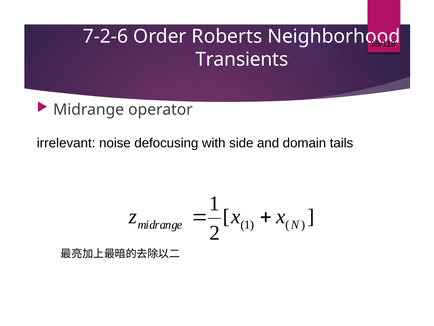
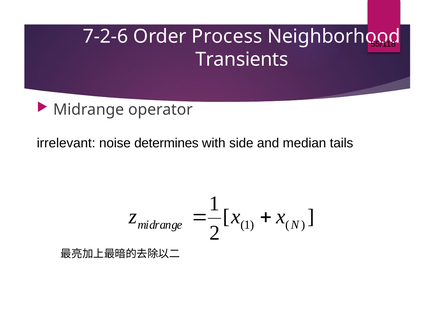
Roberts: Roberts -> Process (227, 36)
defocusing: defocusing -> determines (166, 143)
domain: domain -> median (304, 143)
